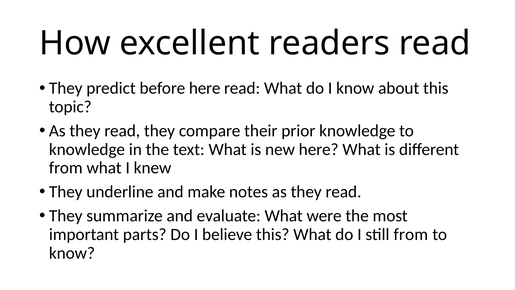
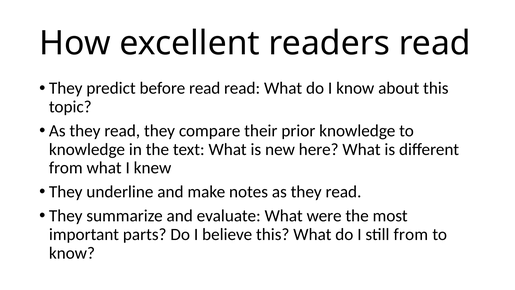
before here: here -> read (205, 88)
